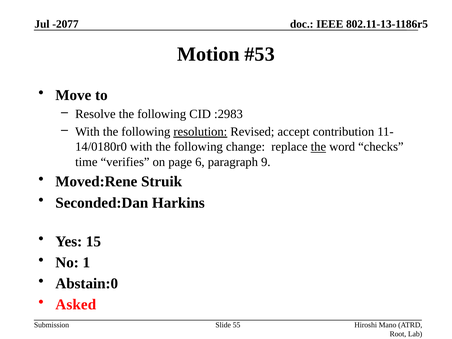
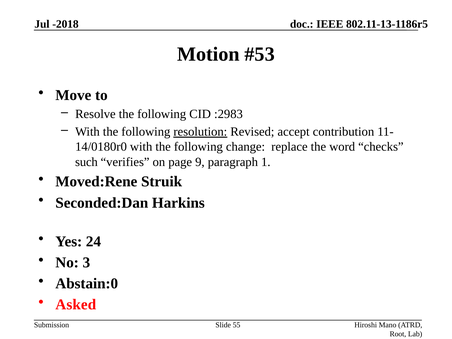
-2077: -2077 -> -2018 (65, 24)
the underline: present -> none (318, 147)
time: time -> such (86, 162)
6: 6 -> 9 (200, 162)
9: 9 -> 1 (266, 162)
15: 15 -> 24 (93, 241)
1: 1 -> 3 (86, 262)
